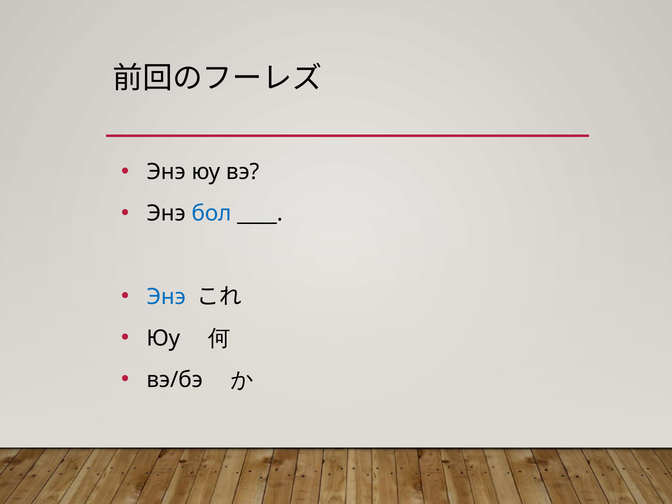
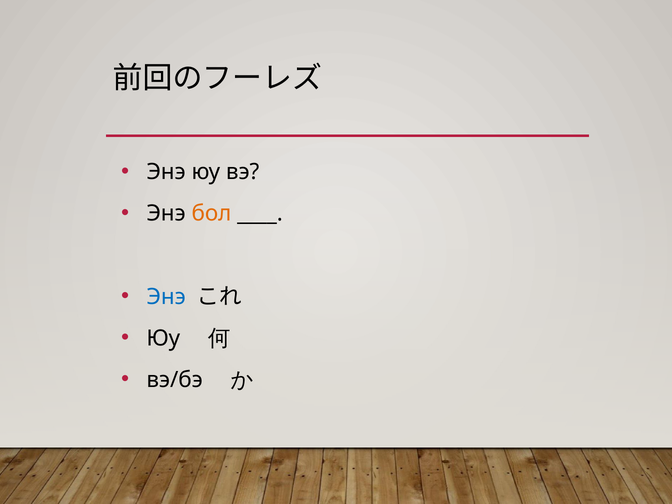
бол colour: blue -> orange (211, 213)
